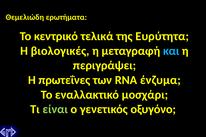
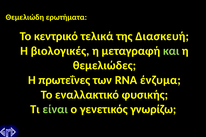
Ευρύτητα: Ευρύτητα -> Διασκευή (162, 36)
και colour: light blue -> light green (171, 51)
περιγράψει: περιγράψει -> θεμελιώδες (105, 66)
μοσχάρι: μοσχάρι -> φυσικής (145, 95)
οξυγόνο: οξυγόνο -> γνωρίζω (153, 110)
